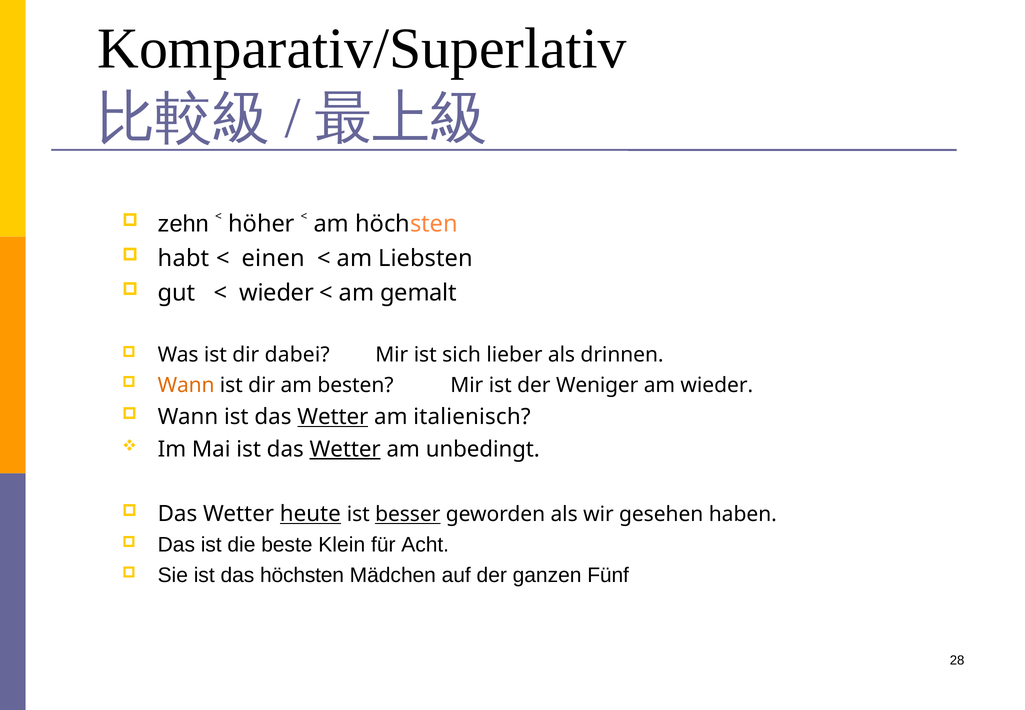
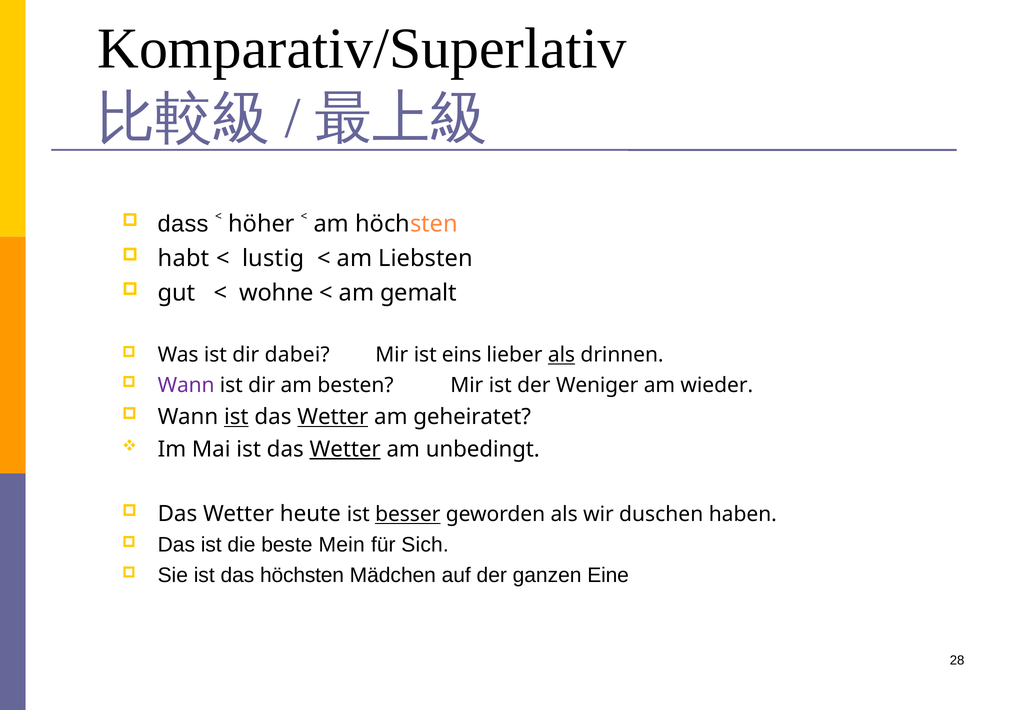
zehn: zehn -> dass (183, 224)
einen: einen -> lustig (273, 258)
wieder: wieder -> wohne (277, 293)
sich: sich -> eins (462, 355)
als underline: none -> present (561, 355)
Wann colour: orange -> purple (186, 385)
ist underline: none -> present (236, 417)
italienisch: italienisch -> geheiratet (472, 417)
heute underline: present -> none (310, 514)
gesehen: gesehen -> duschen (661, 514)
Klein: Klein -> Mein (342, 545)
Acht: Acht -> Sich (425, 545)
Fünf: Fünf -> Eine (608, 575)
